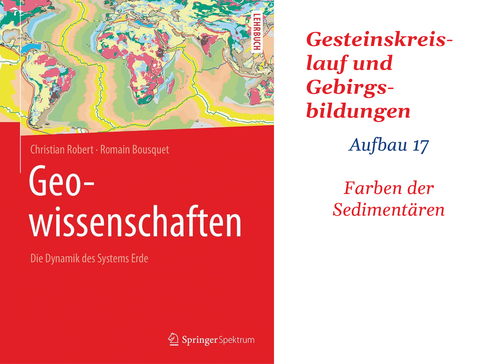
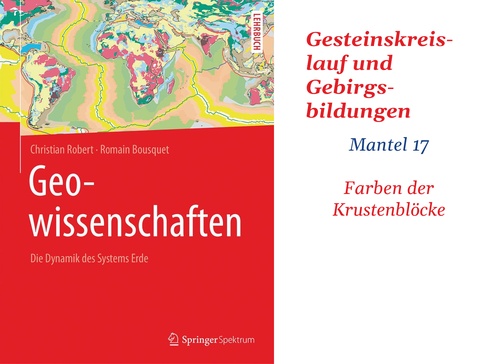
Aufbau: Aufbau -> Mantel (378, 145)
Sedimentären: Sedimentären -> Krustenblöcke (389, 210)
